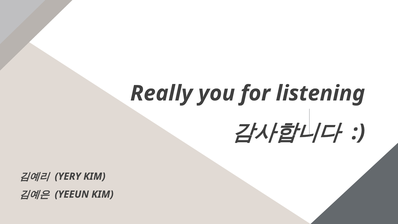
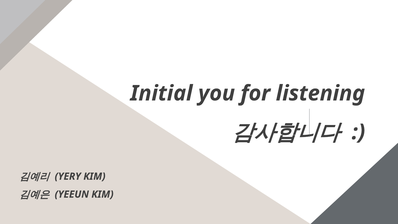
Really: Really -> Initial (161, 93)
